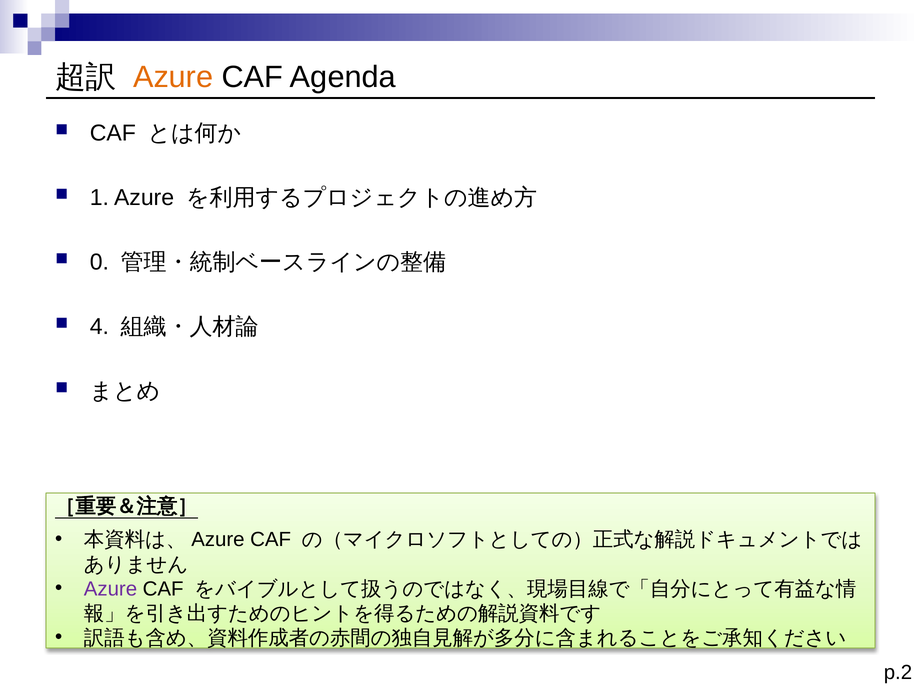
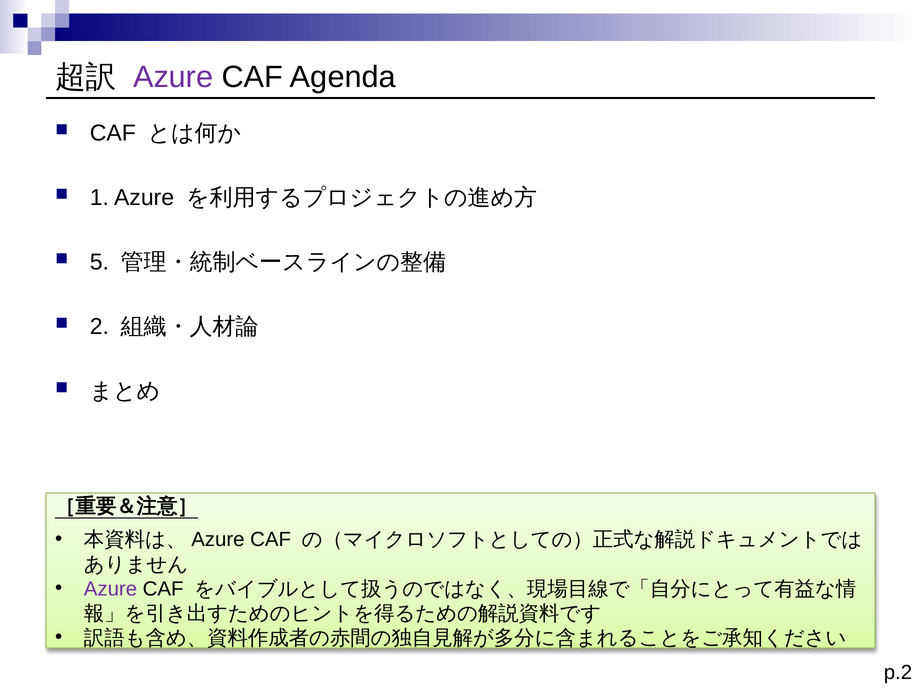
Azure colour: orange -> purple (173, 77)
0: 0 -> 5 (99, 262)
4: 4 -> 2 (99, 327)
